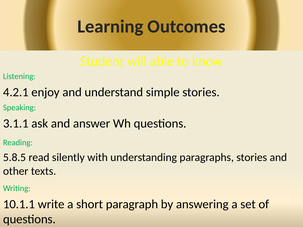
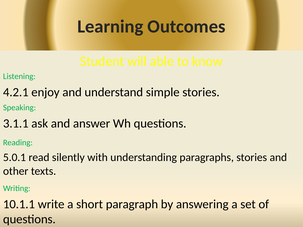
5.8.5: 5.8.5 -> 5.0.1 (15, 158)
